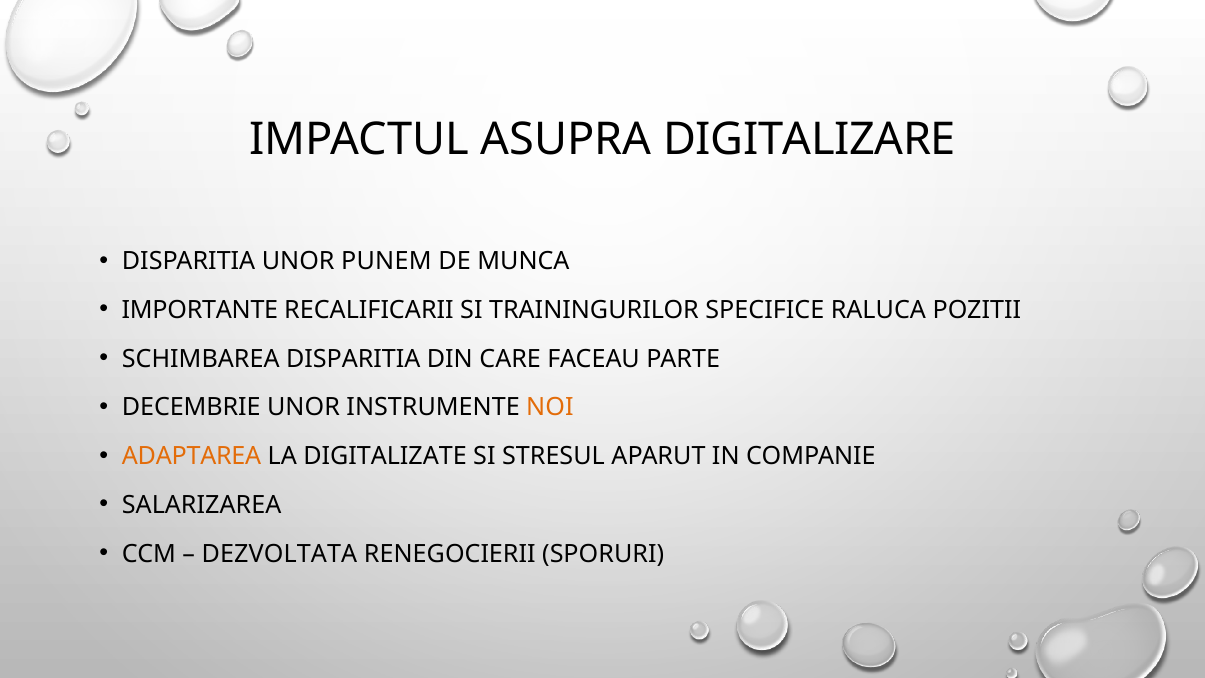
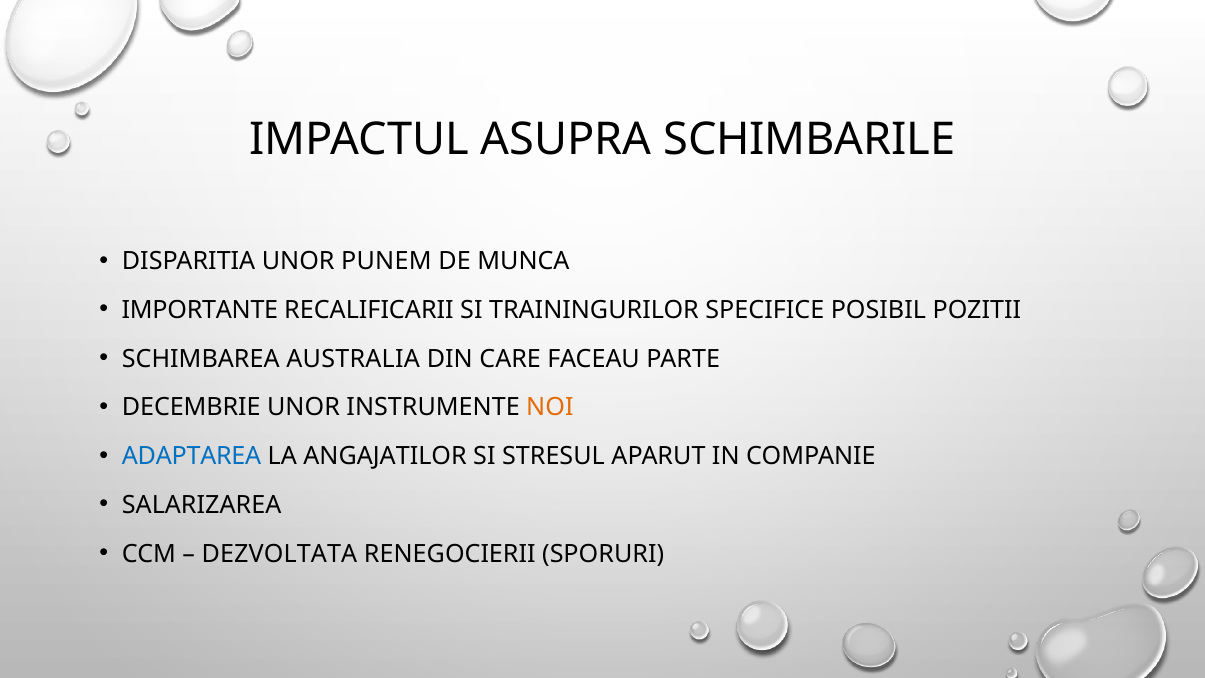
DIGITALIZARE: DIGITALIZARE -> SCHIMBARILE (809, 140)
RALUCA: RALUCA -> POSIBIL (878, 310)
SCHIMBAREA DISPARITIA: DISPARITIA -> AUSTRALIA (353, 359)
ADAPTAREA colour: orange -> blue (192, 456)
DIGITALIZATE: DIGITALIZATE -> ANGAJATILOR (385, 456)
